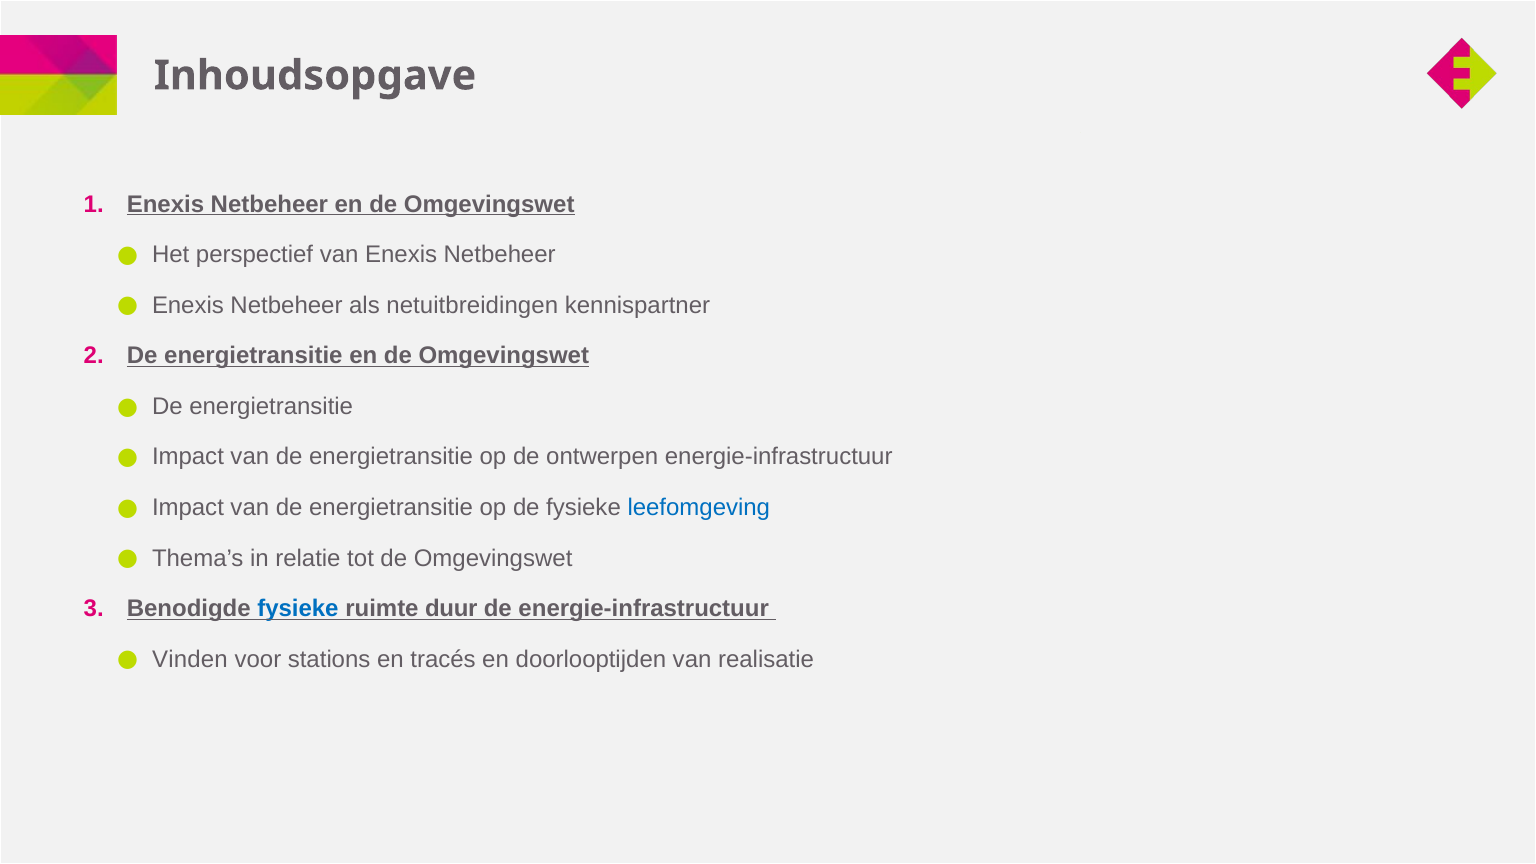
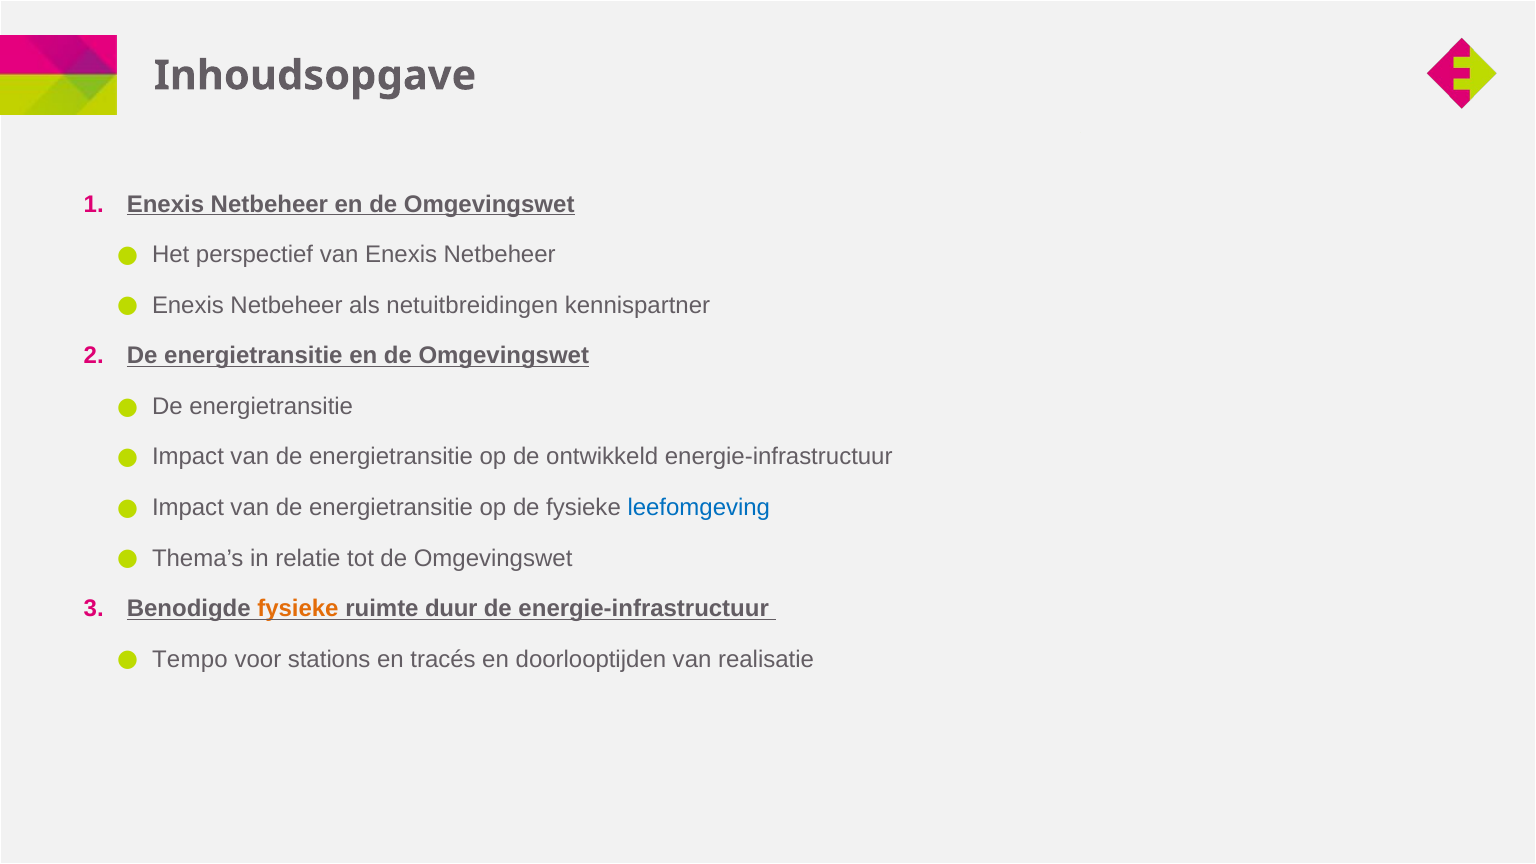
ontwerpen: ontwerpen -> ontwikkeld (602, 457)
fysieke colour: blue -> orange (298, 609)
Vinden: Vinden -> Tempo (190, 659)
